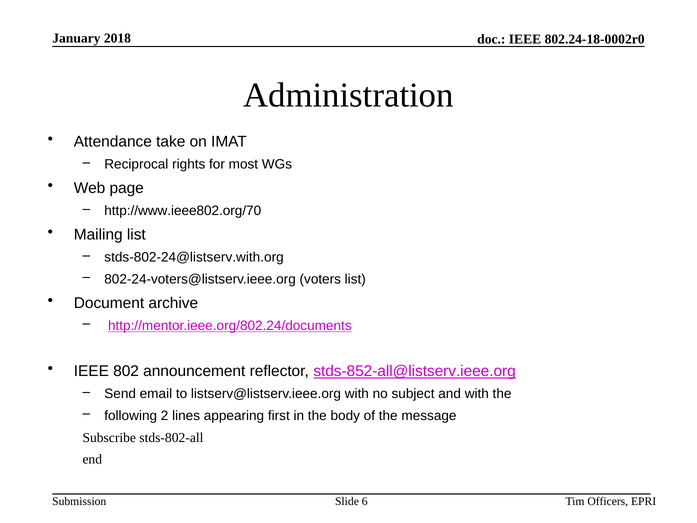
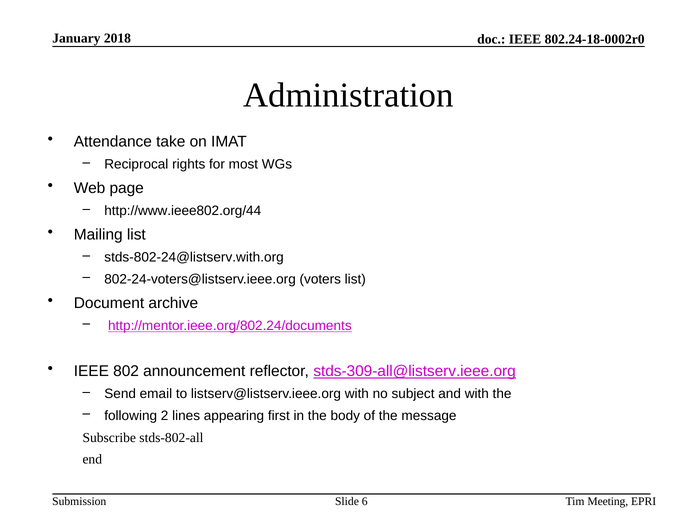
http://www.ieee802.org/70: http://www.ieee802.org/70 -> http://www.ieee802.org/44 (183, 211)
stds-852-all@listserv.ieee.org: stds-852-all@listserv.ieee.org -> stds-309-all@listserv.ieee.org (415, 371)
Officers: Officers -> Meeting (608, 501)
